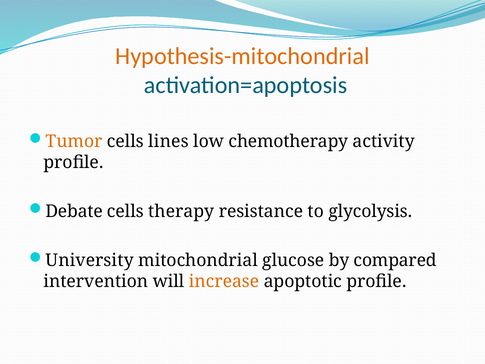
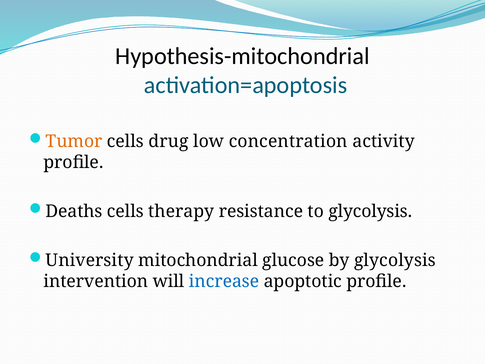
Hypothesis-mitochondrial colour: orange -> black (242, 56)
lines: lines -> drug (168, 141)
chemotherapy: chemotherapy -> concentration (288, 141)
Debate: Debate -> Deaths (74, 211)
by compared: compared -> glycolysis (395, 260)
increase colour: orange -> blue (224, 281)
